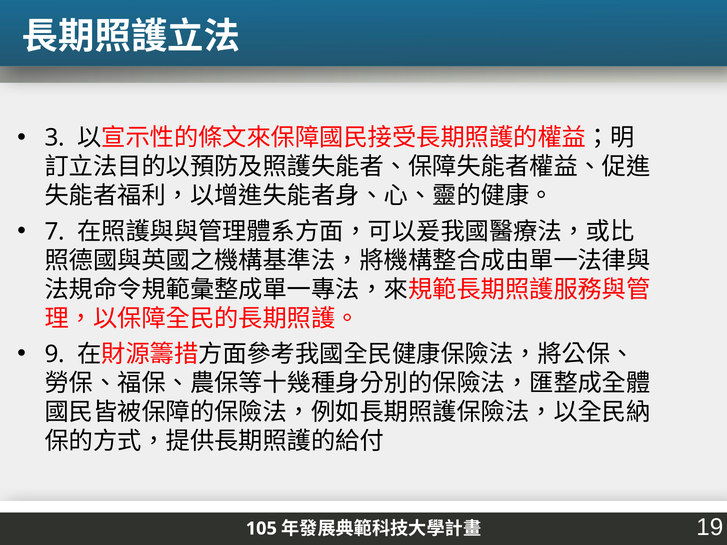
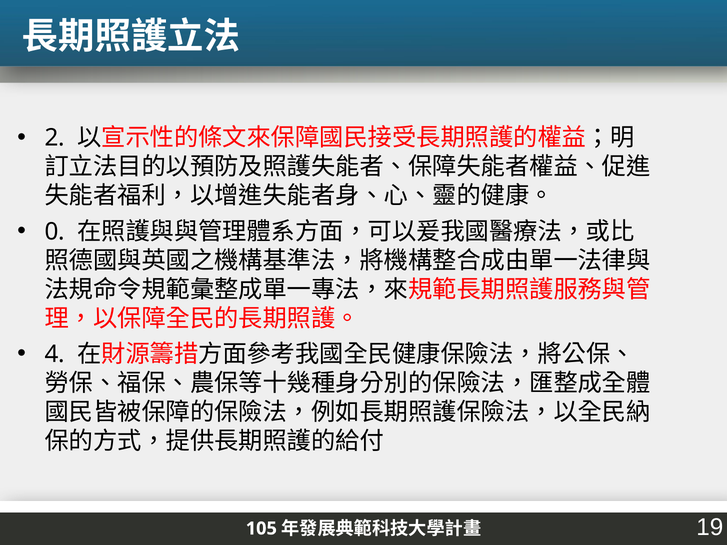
3: 3 -> 2 (55, 138)
7: 7 -> 0 (55, 232)
9: 9 -> 4 (55, 354)
